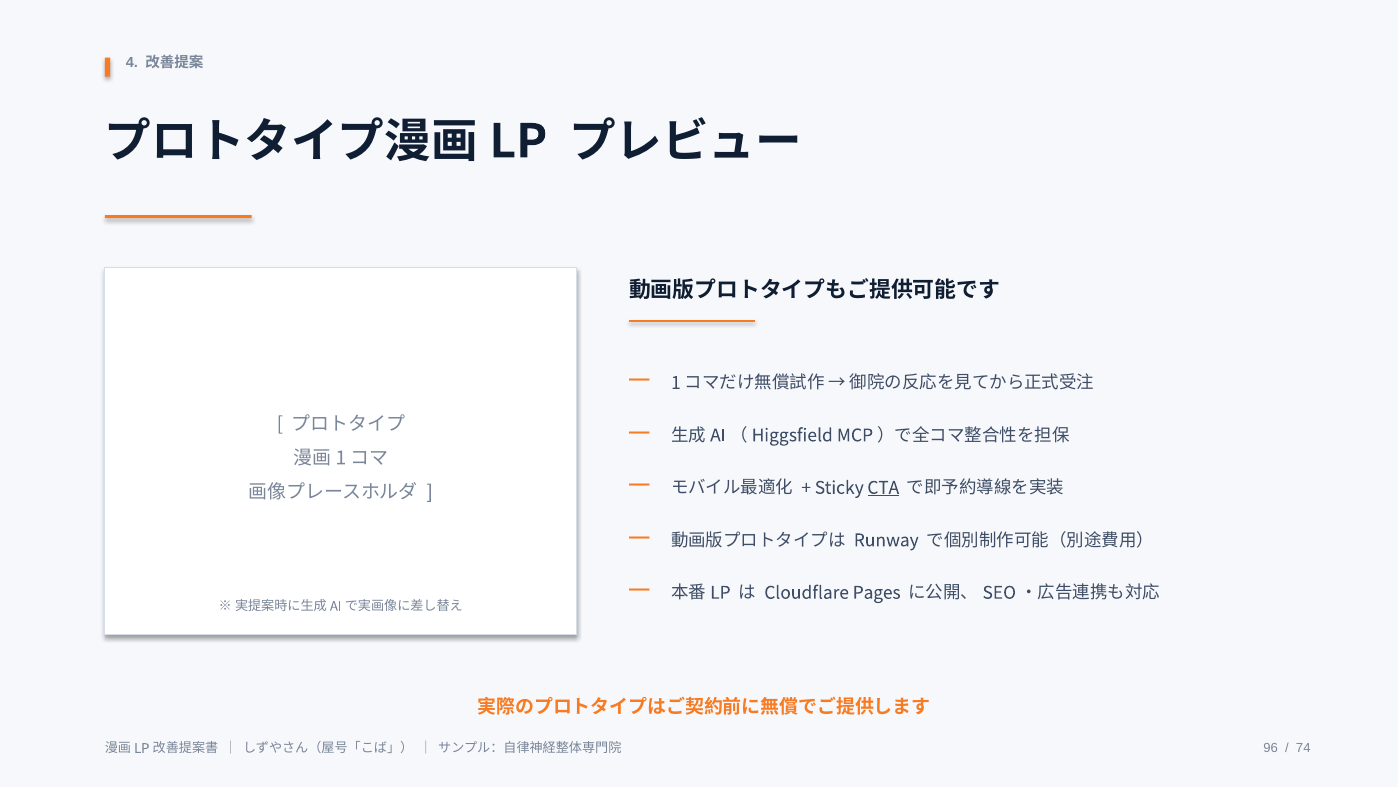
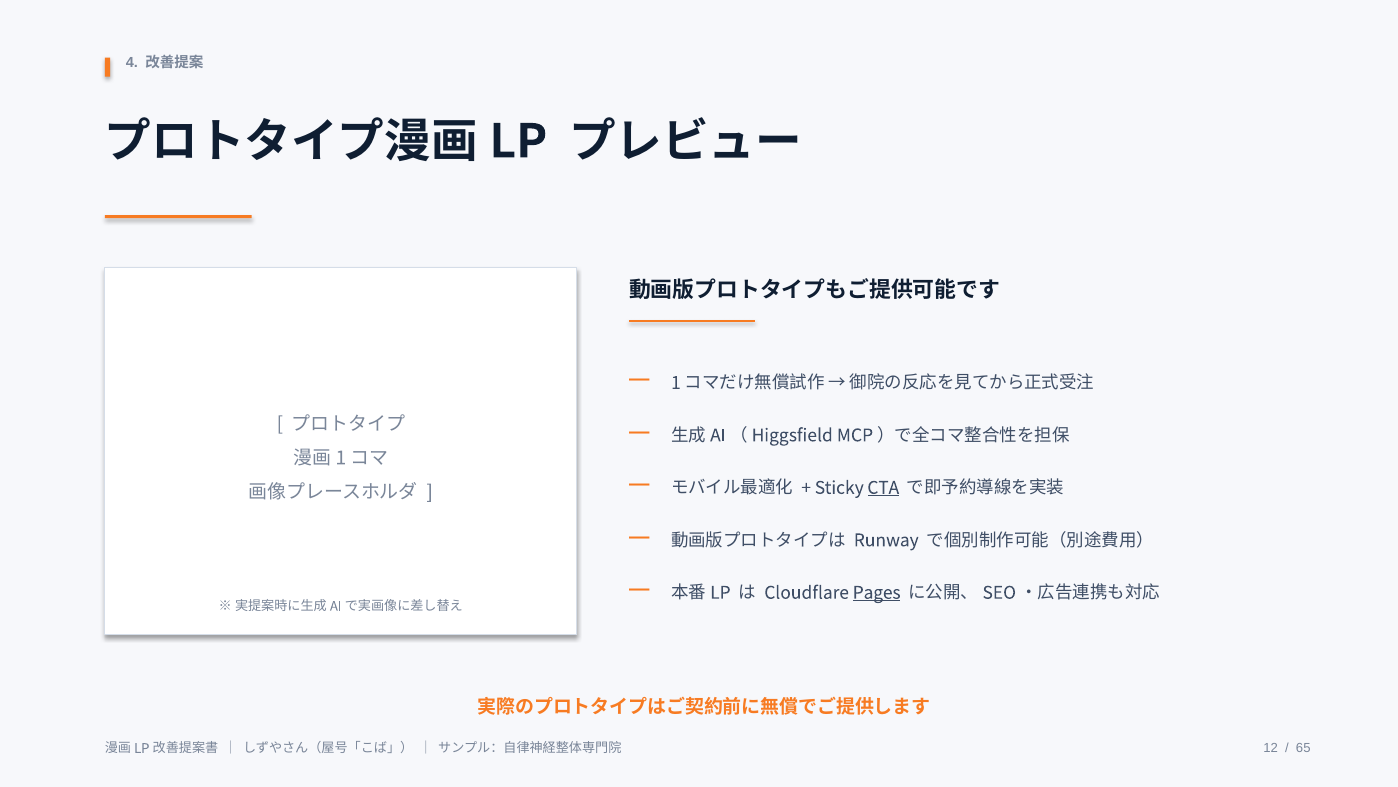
Pages underline: none -> present (877, 593)
96: 96 -> 12 (1271, 748)
74: 74 -> 65 (1303, 748)
